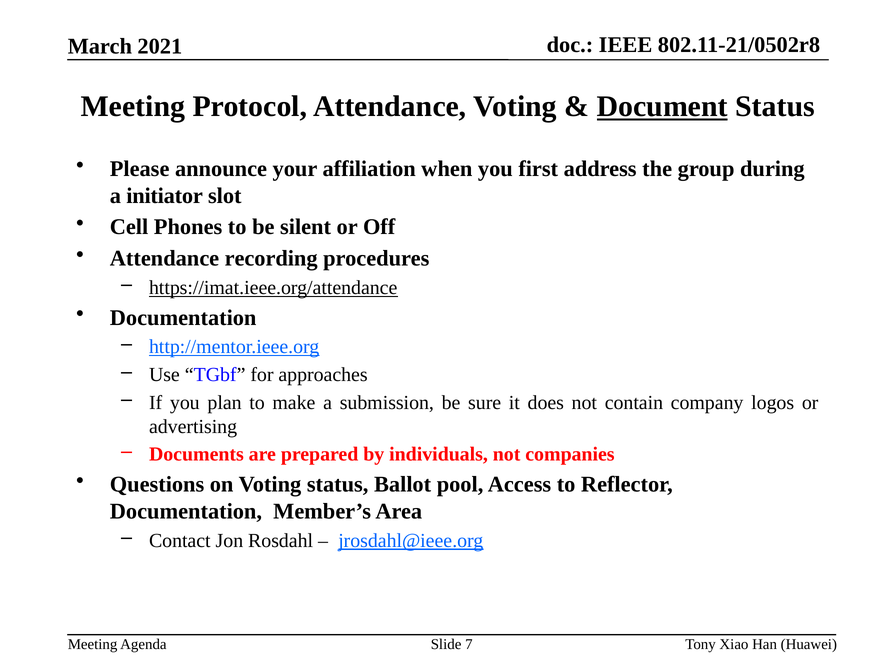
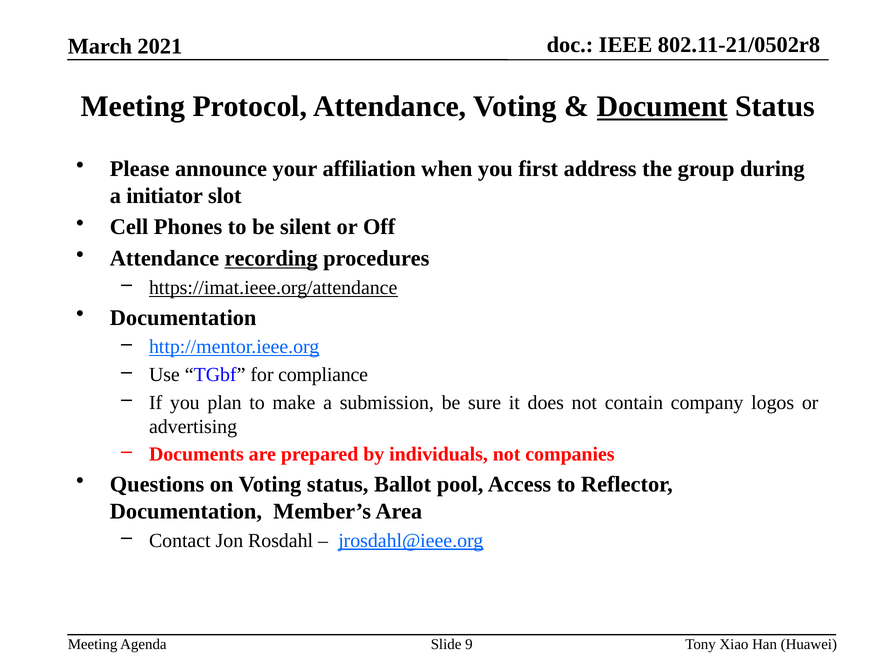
recording underline: none -> present (271, 258)
approaches: approaches -> compliance (323, 375)
7: 7 -> 9 (469, 644)
